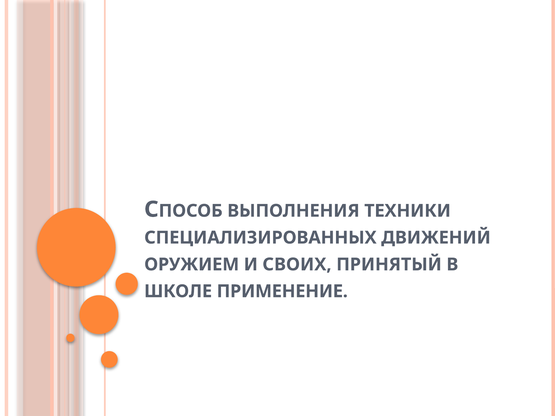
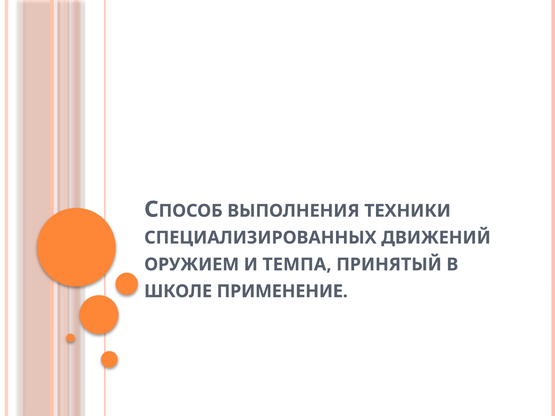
СВОИХ: СВОИХ -> ТЕМПА (297, 265)
